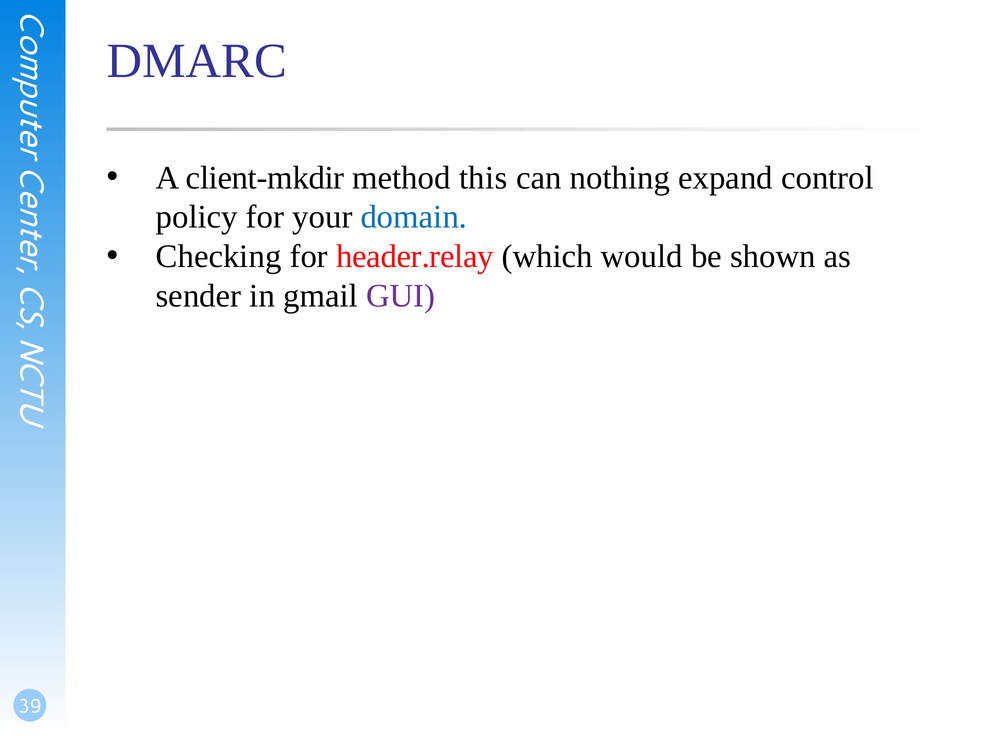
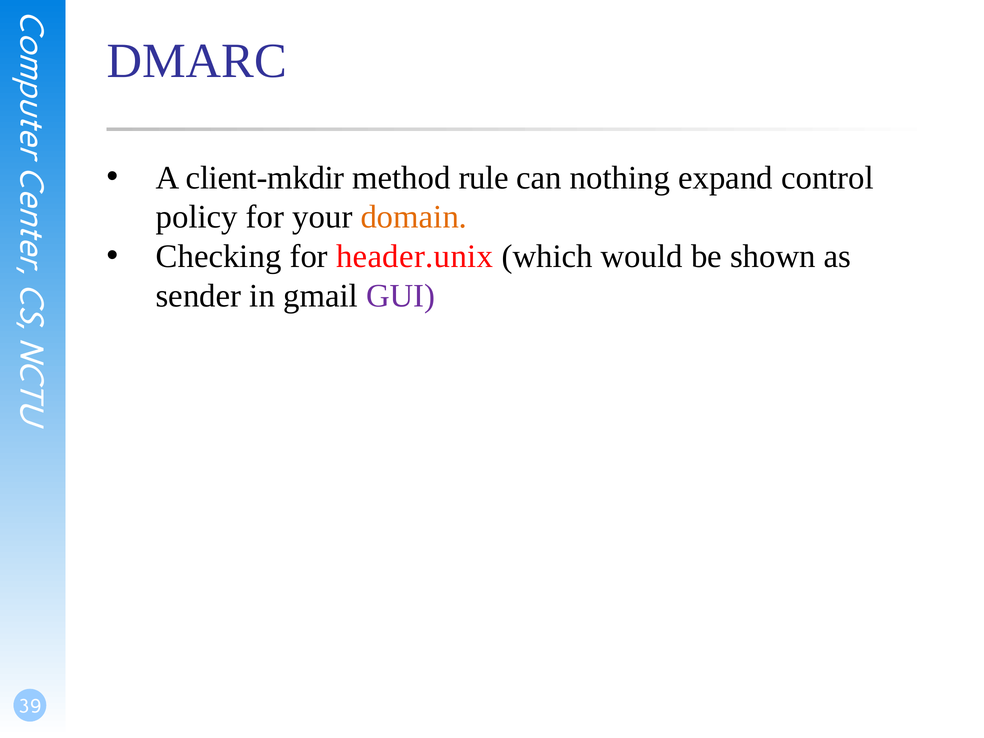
this: this -> rule (484, 178)
domain colour: blue -> orange (414, 217)
header.relay: header.relay -> header.unix (415, 257)
